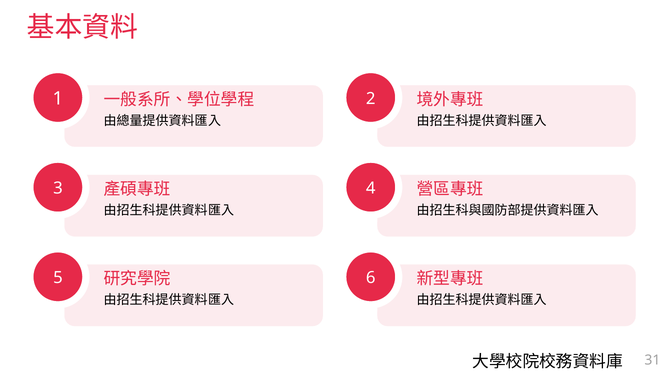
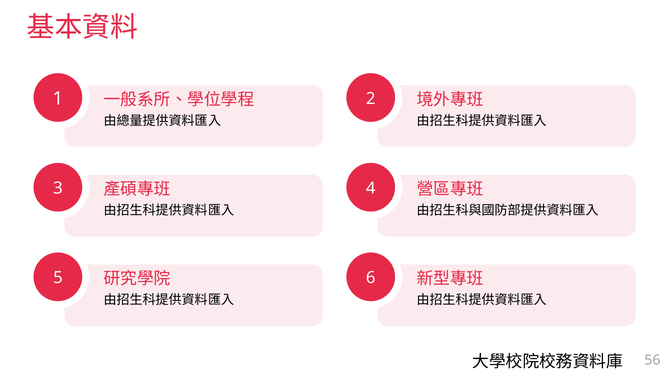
31: 31 -> 56 (652, 361)
